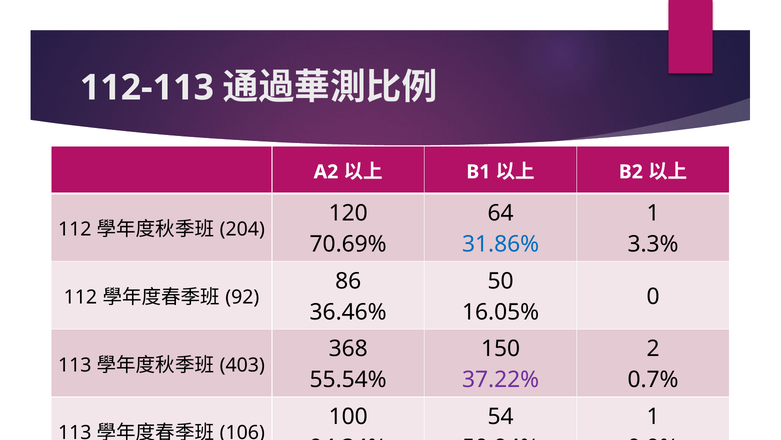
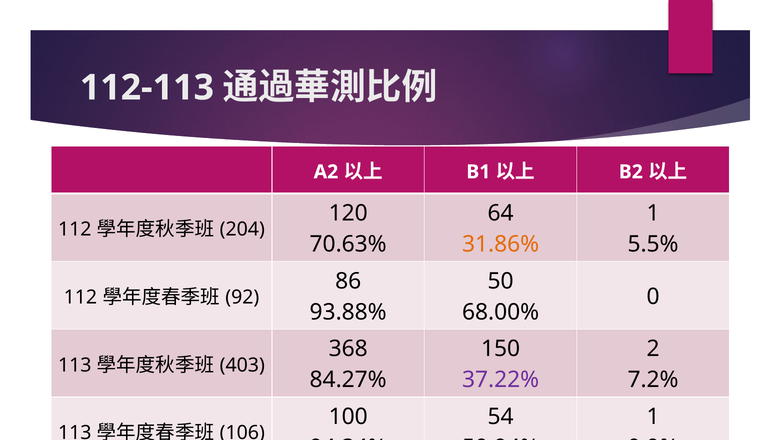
70.69%: 70.69% -> 70.63% (348, 244)
31.86% colour: blue -> orange (501, 244)
3.3%: 3.3% -> 5.5% (653, 244)
36.46%: 36.46% -> 93.88% (348, 312)
16.05%: 16.05% -> 68.00% (501, 312)
55.54%: 55.54% -> 84.27% (348, 379)
0.7%: 0.7% -> 7.2% (653, 379)
